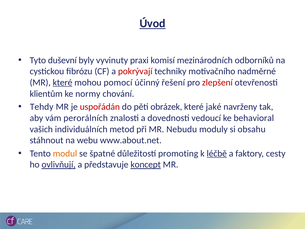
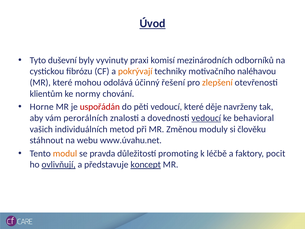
pokrývají colour: red -> orange (135, 71)
nadměrné: nadměrné -> naléhavou (257, 71)
které underline: present -> none (63, 82)
pomocí: pomocí -> odolává (118, 82)
zlepšení colour: red -> orange (217, 82)
Tehdy: Tehdy -> Horne (42, 107)
pěti obrázek: obrázek -> vedoucí (166, 107)
jaké: jaké -> děje (214, 107)
vedoucí underline: none -> present (206, 118)
Nebudu: Nebudu -> Změnou (182, 129)
obsahu: obsahu -> člověku (252, 129)
www.about.net: www.about.net -> www.úvahu.net (131, 140)
špatné: špatné -> pravda (102, 153)
léčbě underline: present -> none (217, 153)
cesty: cesty -> pocit (276, 153)
